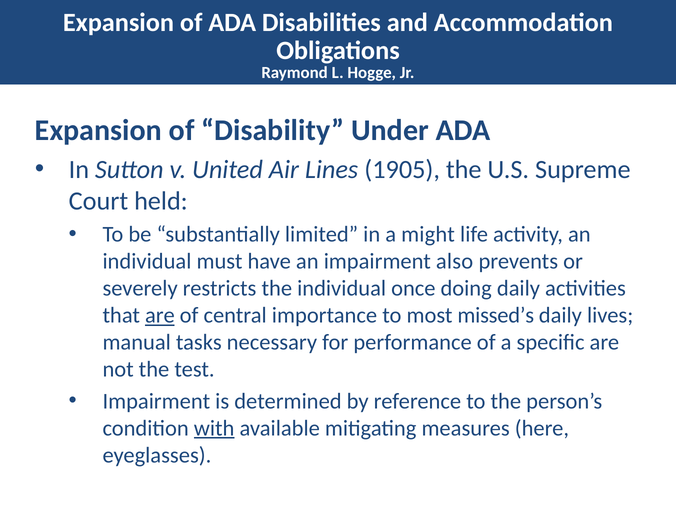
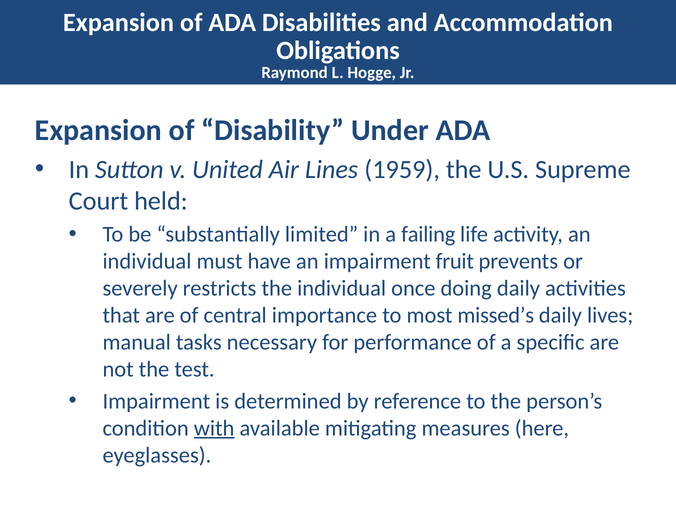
1905: 1905 -> 1959 (402, 169)
might: might -> failing (428, 234)
also: also -> fruit (455, 261)
are underline: present -> none (160, 315)
